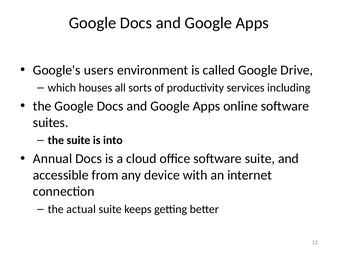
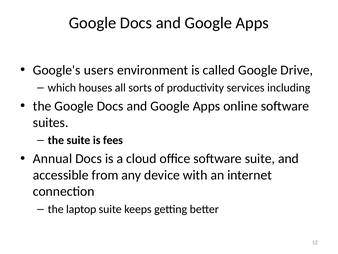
into: into -> fees (113, 140)
actual: actual -> laptop (81, 209)
